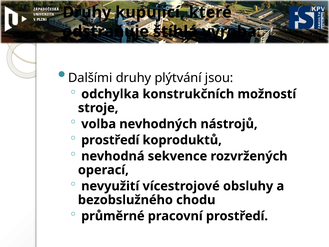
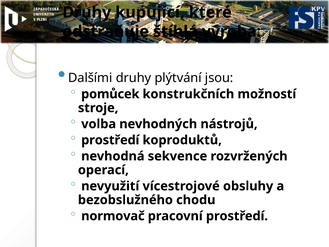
odchylka: odchylka -> pomůcek (110, 94)
průměrné: průměrné -> normovač (113, 216)
